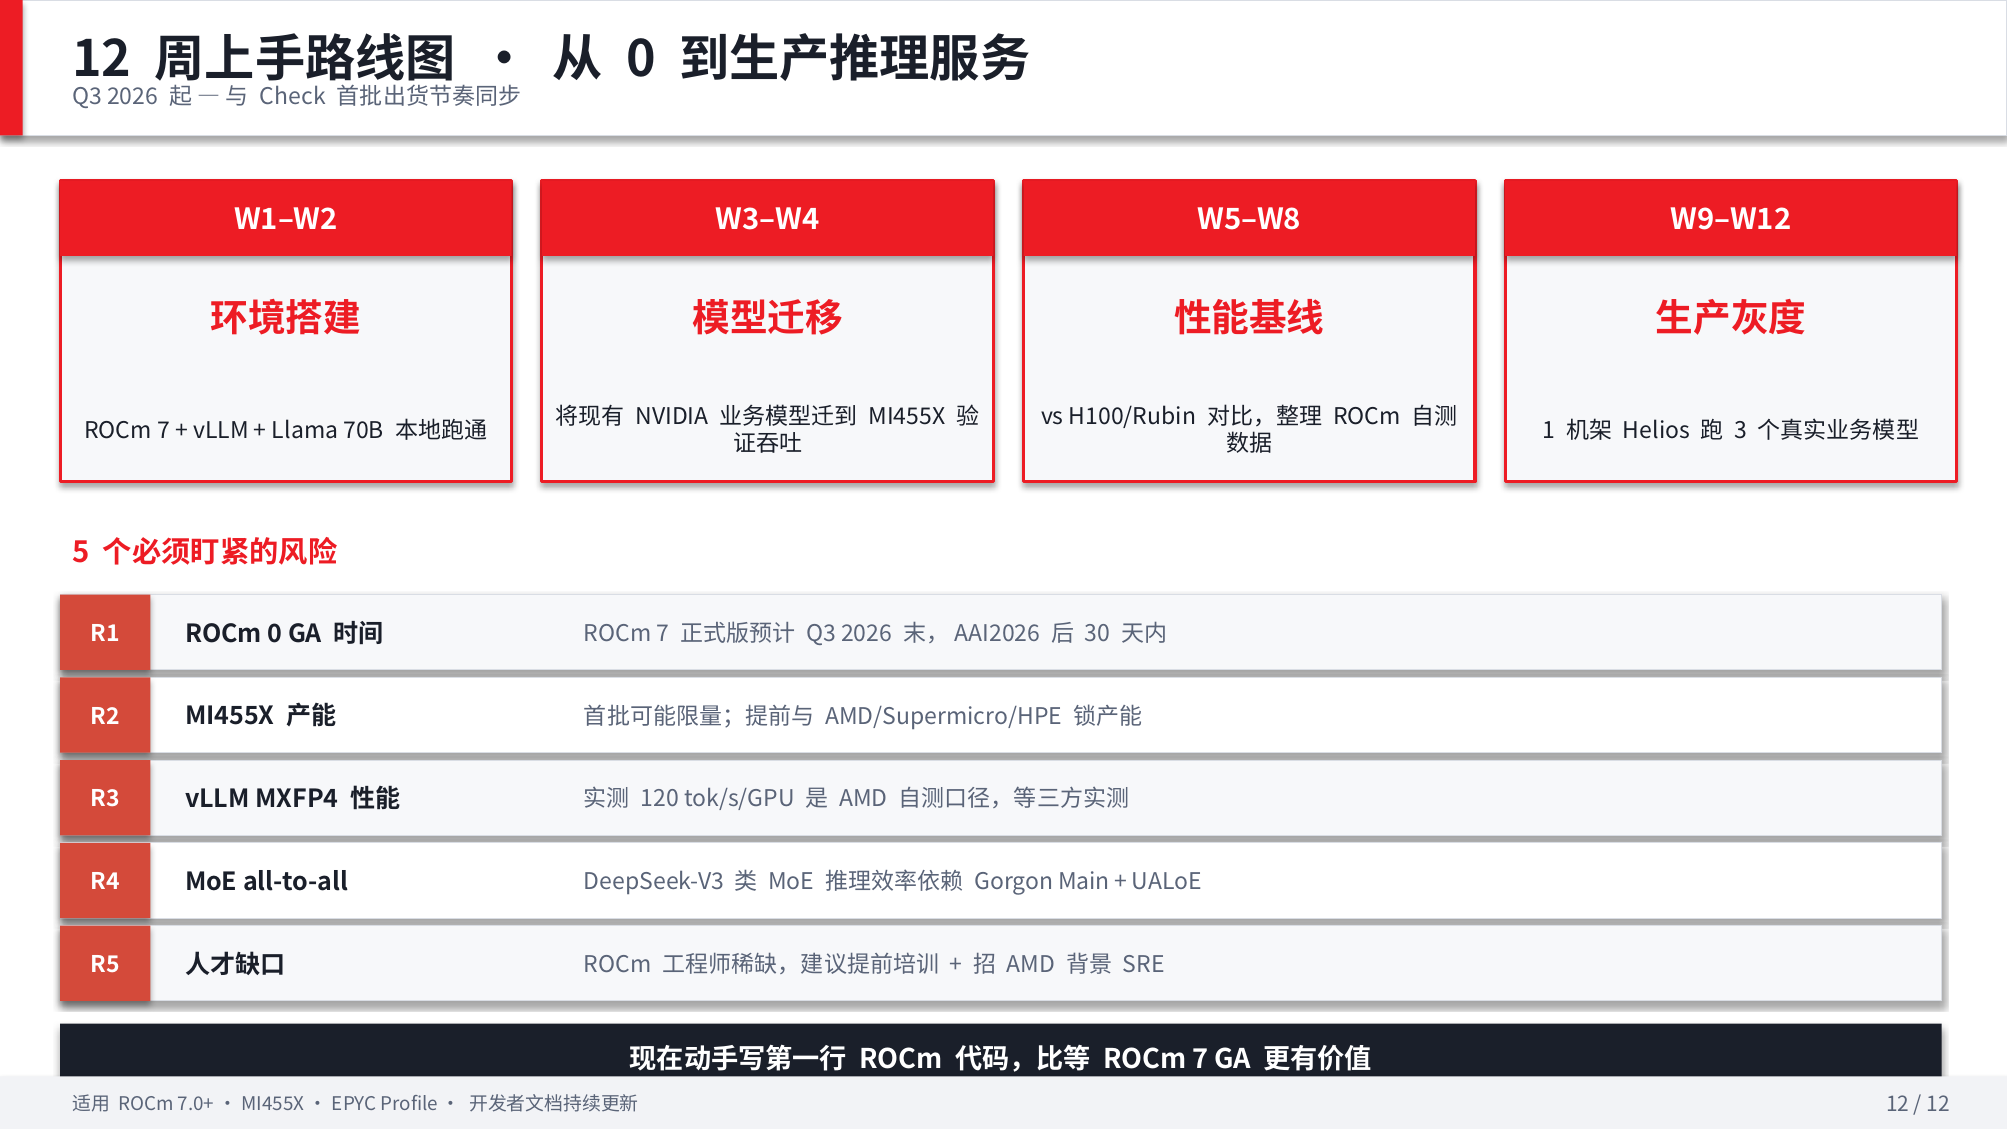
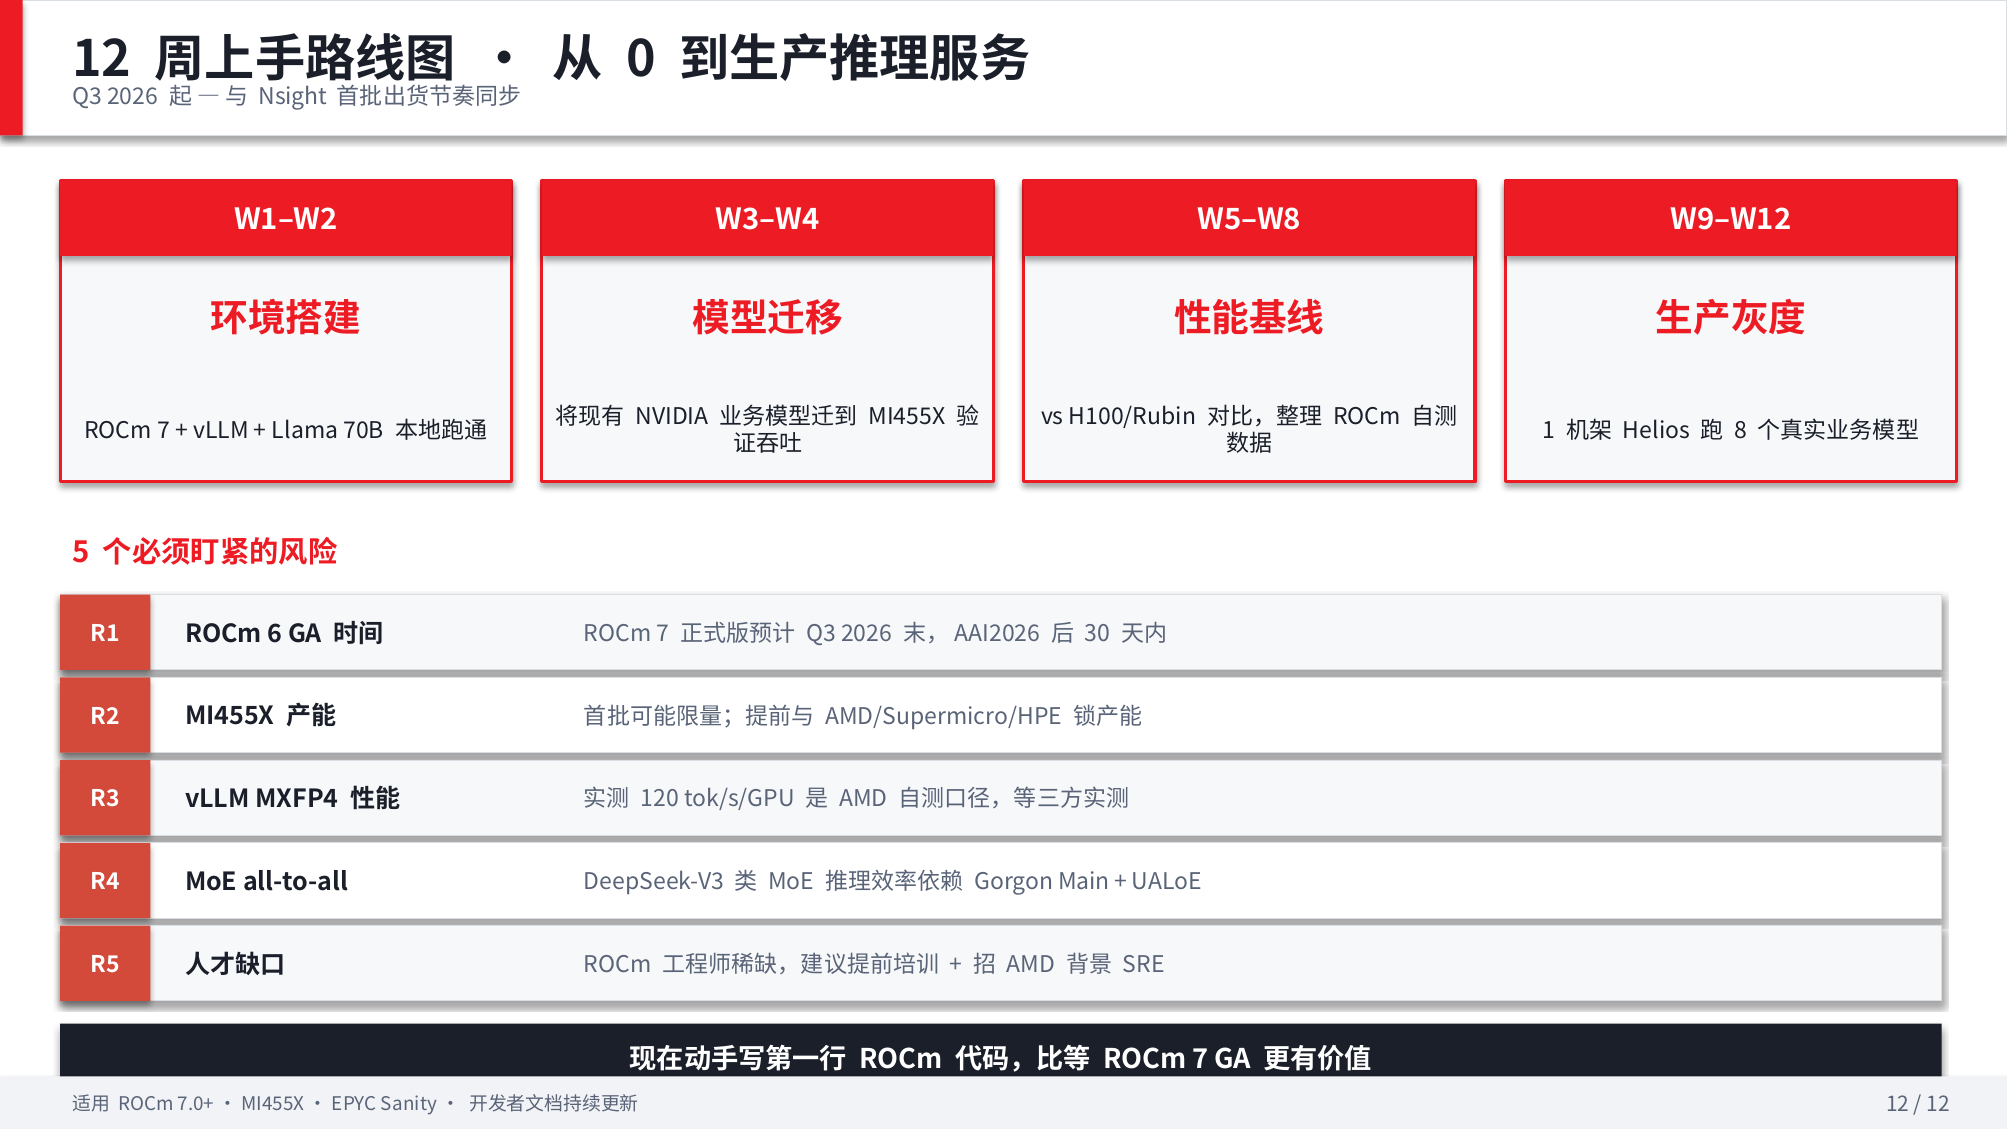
Check: Check -> Nsight (293, 97)
3: 3 -> 8 (1741, 431)
ROCm 0: 0 -> 6 (275, 634)
Profile: Profile -> Sanity (409, 1105)
